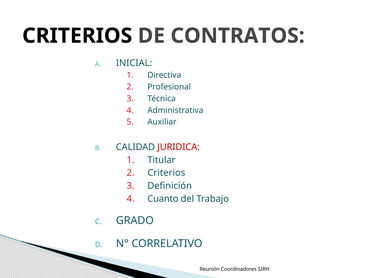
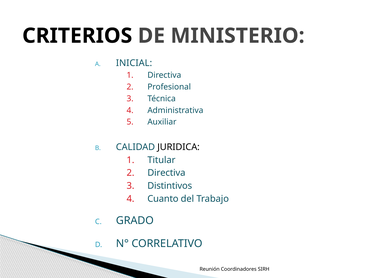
CONTRATOS: CONTRATOS -> MINISTERIO (238, 36)
JURIDICA colour: red -> black (179, 147)
Criterios: Criterios -> Directiva (166, 173)
Definición: Definición -> Distintivos (170, 186)
